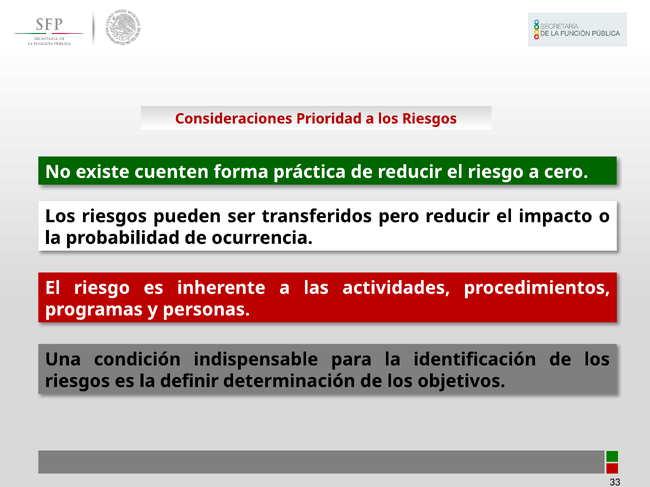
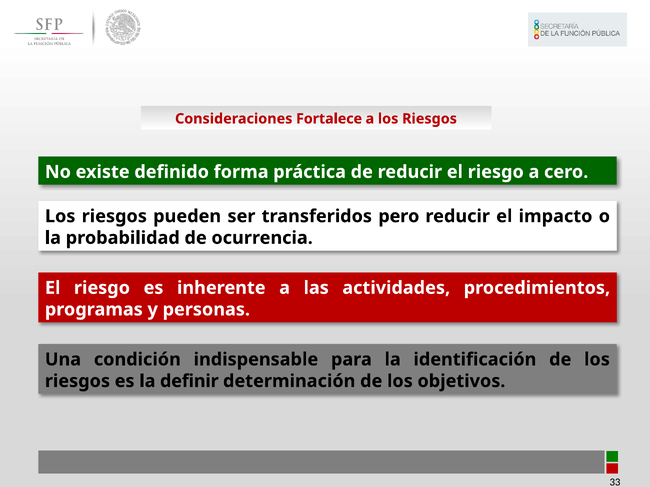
Prioridad: Prioridad -> Fortalece (329, 119)
cuenten: cuenten -> definido (172, 172)
